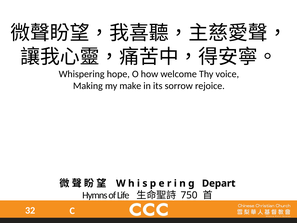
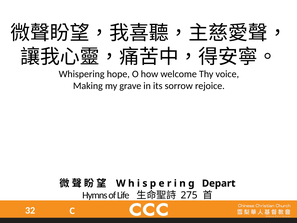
make: make -> grave (130, 86)
750: 750 -> 275 (189, 195)
